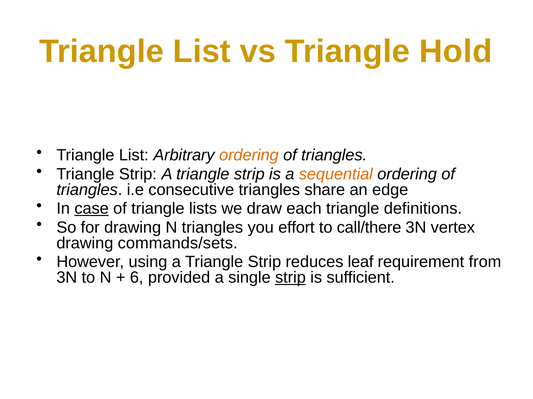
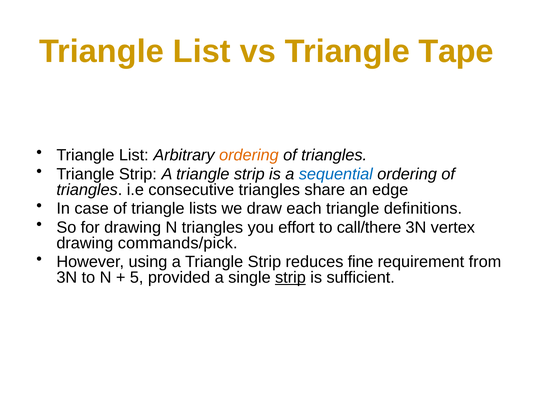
Hold: Hold -> Tape (456, 52)
sequential colour: orange -> blue (336, 174)
case underline: present -> none (92, 209)
commands/sets: commands/sets -> commands/pick (178, 243)
leaf: leaf -> fine (361, 262)
6: 6 -> 5 (137, 278)
